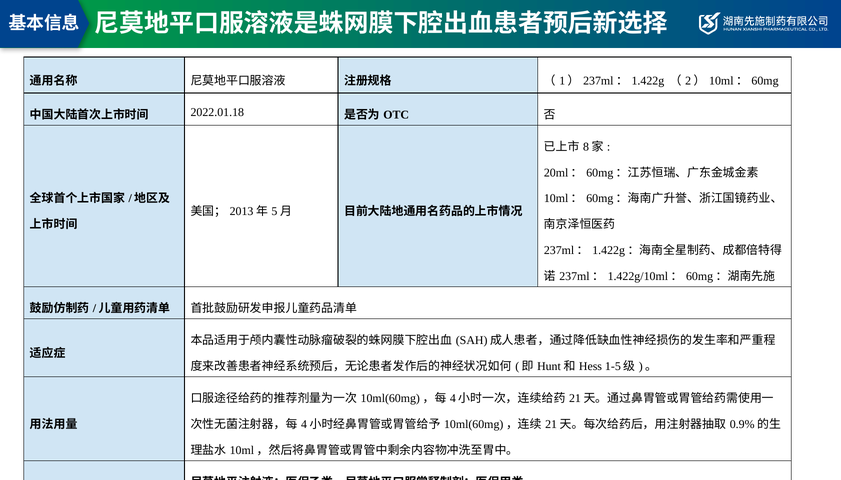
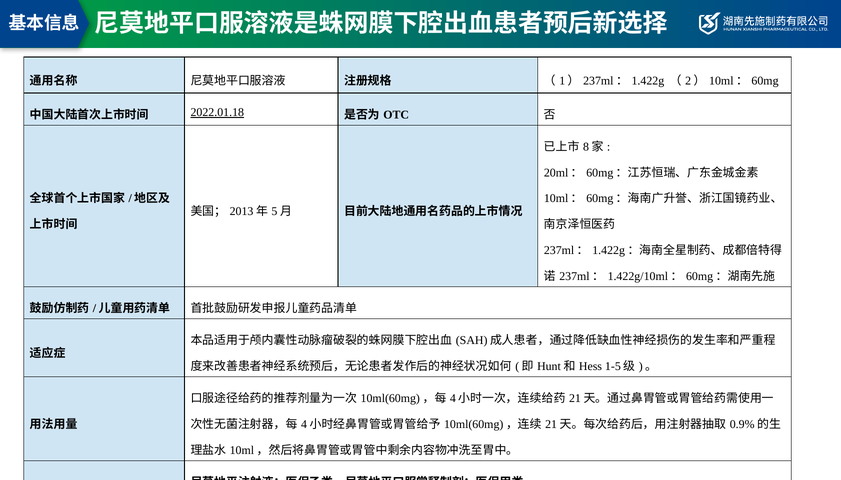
2022.01.18 underline: none -> present (217, 113)
